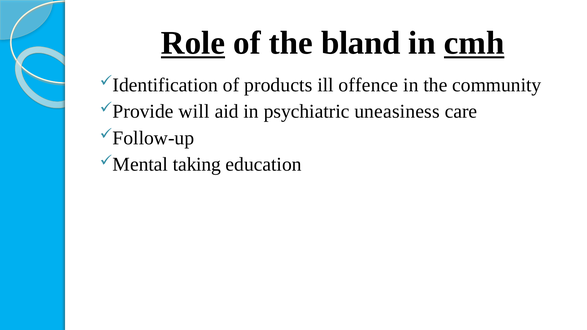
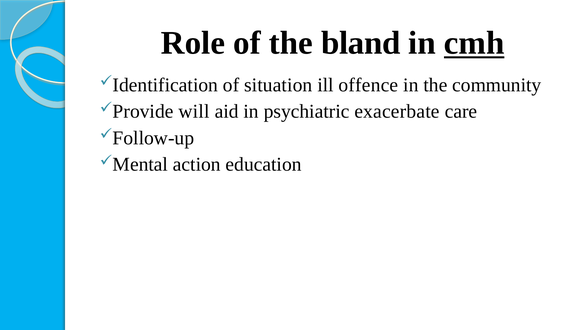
Role underline: present -> none (193, 43)
products: products -> situation (278, 85)
uneasiness: uneasiness -> exacerbate (397, 112)
taking: taking -> action (197, 165)
